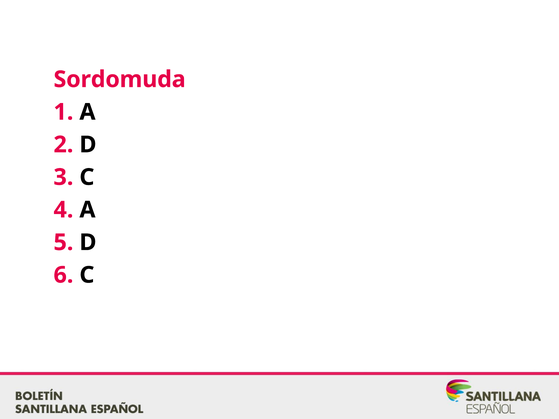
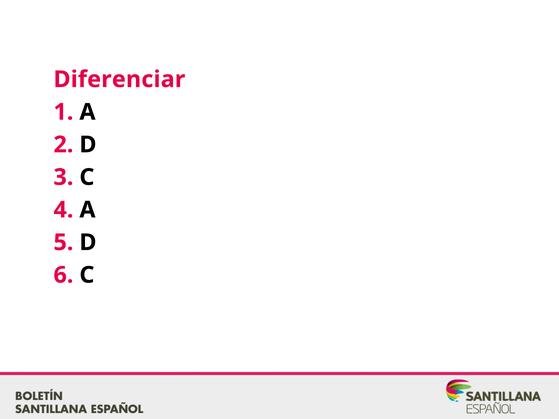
Sordomuda: Sordomuda -> Diferenciar (119, 79)
